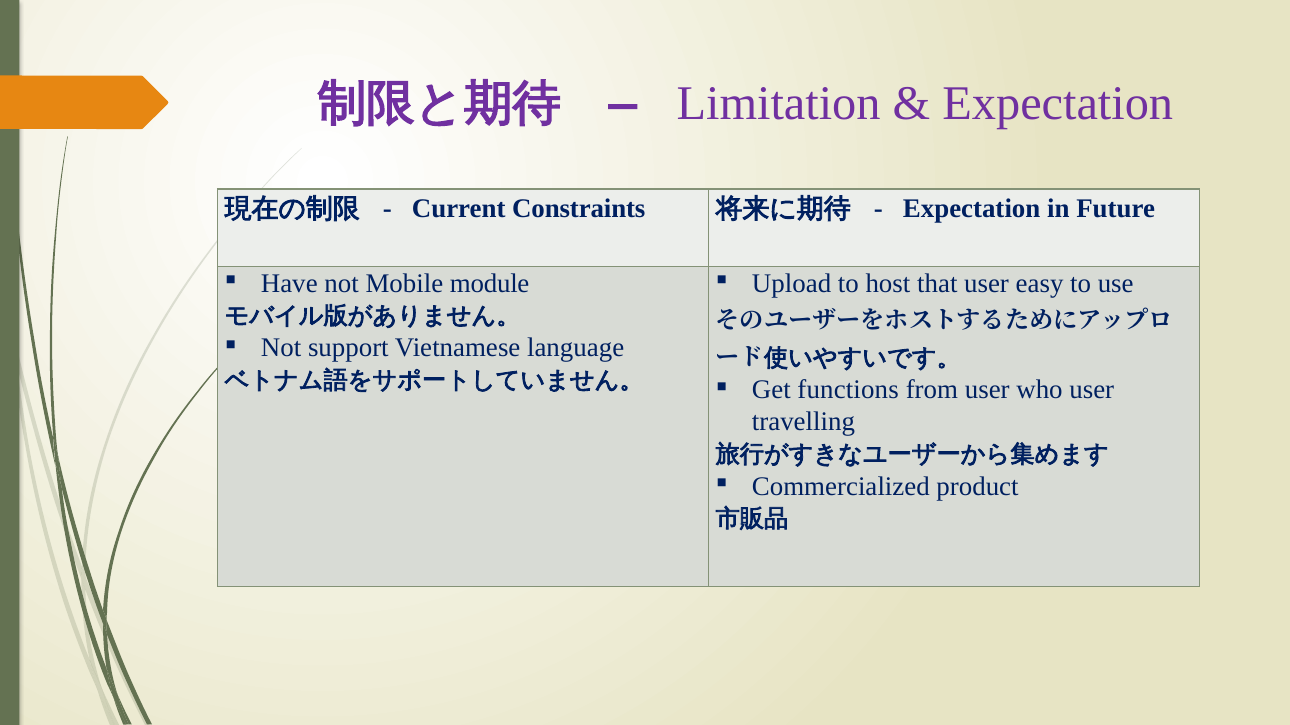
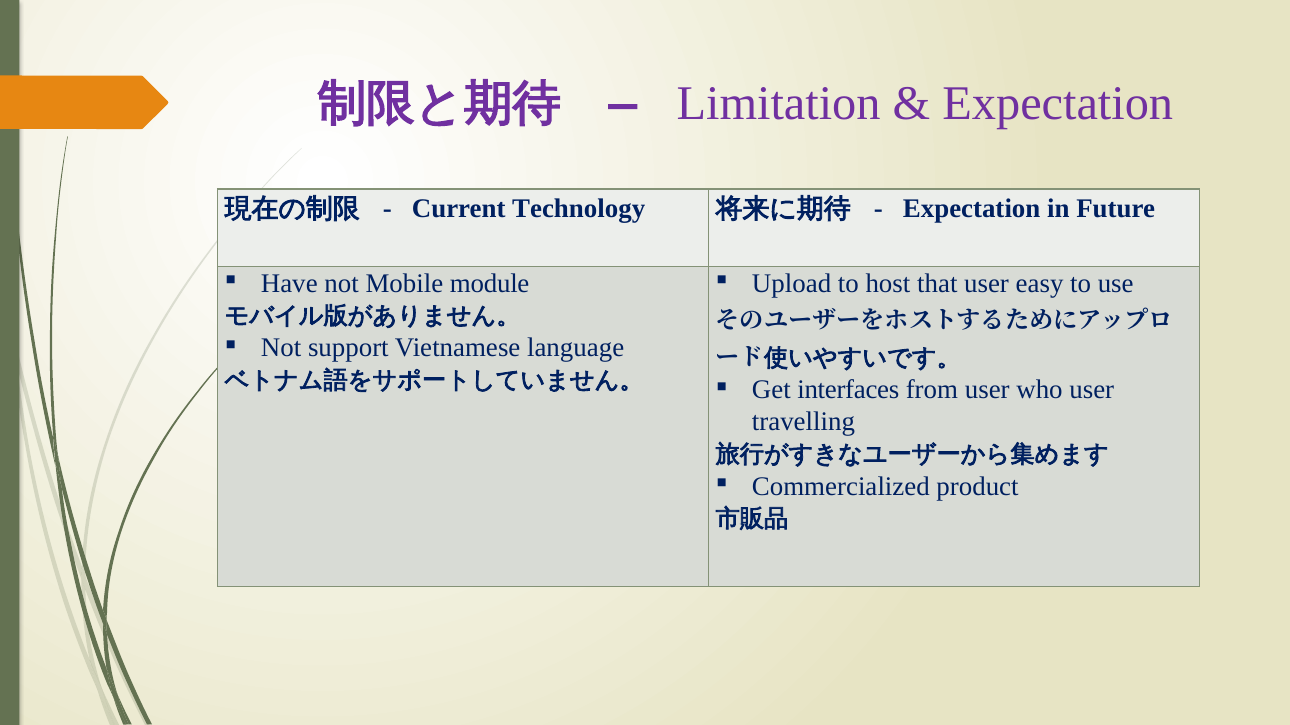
Constraints: Constraints -> Technology (579, 209)
functions: functions -> interfaces (848, 390)
